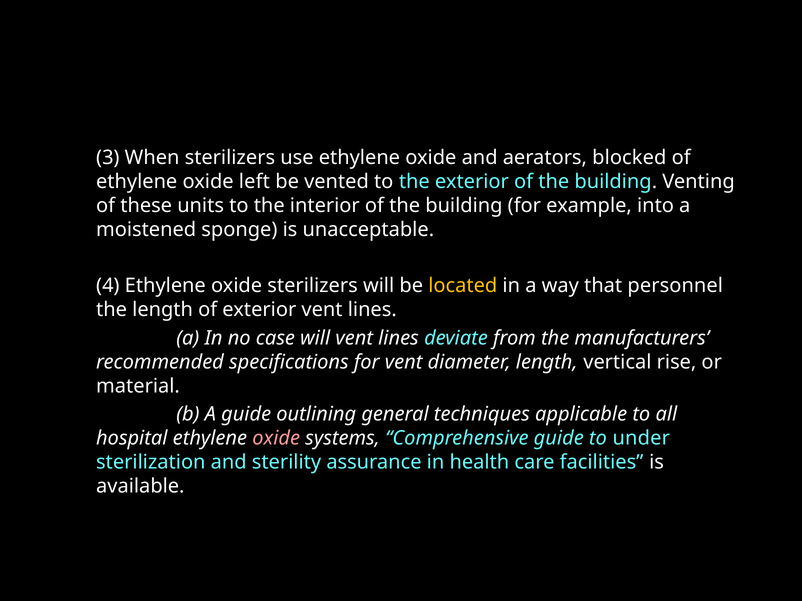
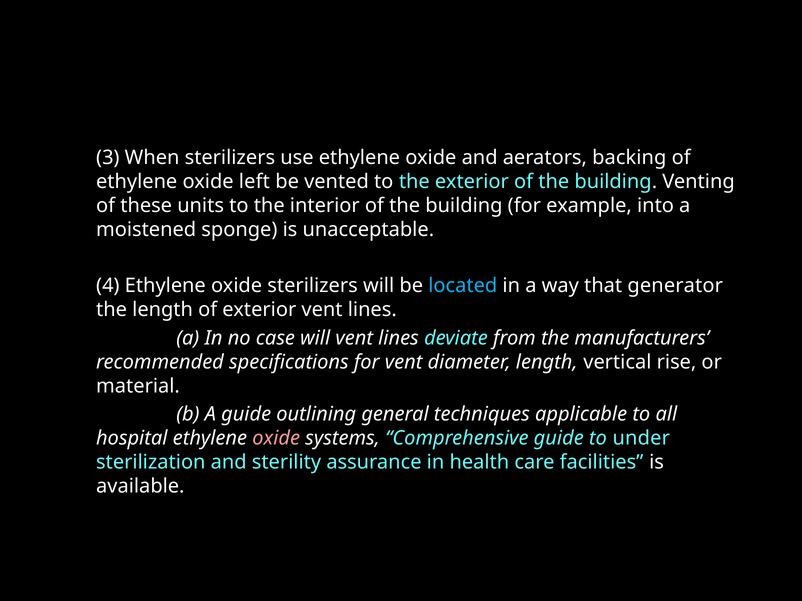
blocked: blocked -> backing (629, 158)
located colour: yellow -> light blue (463, 286)
personnel: personnel -> generator (675, 286)
